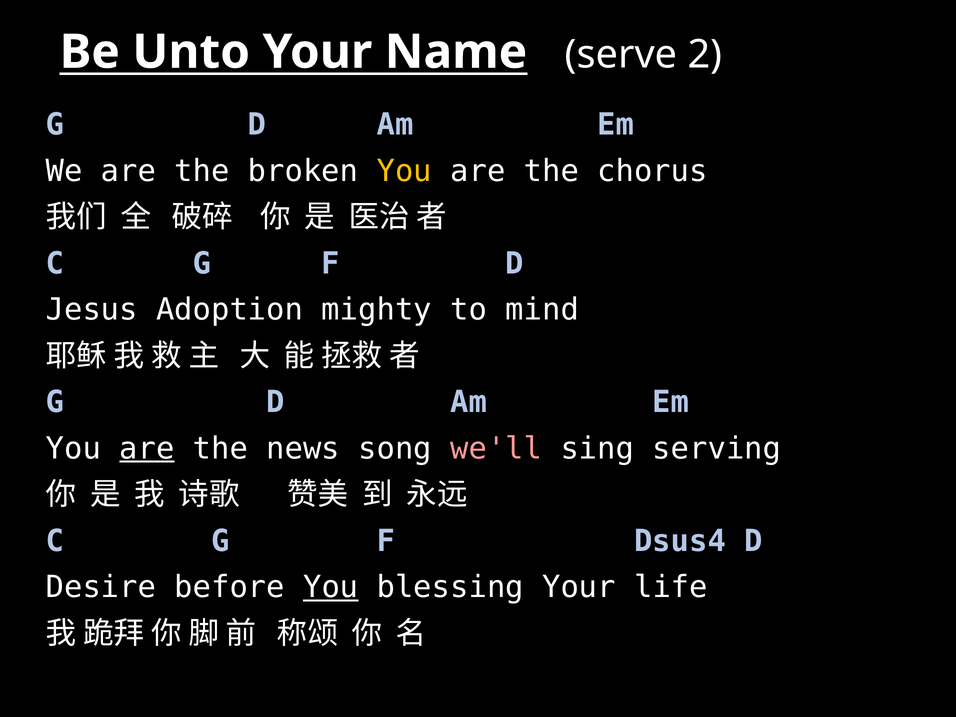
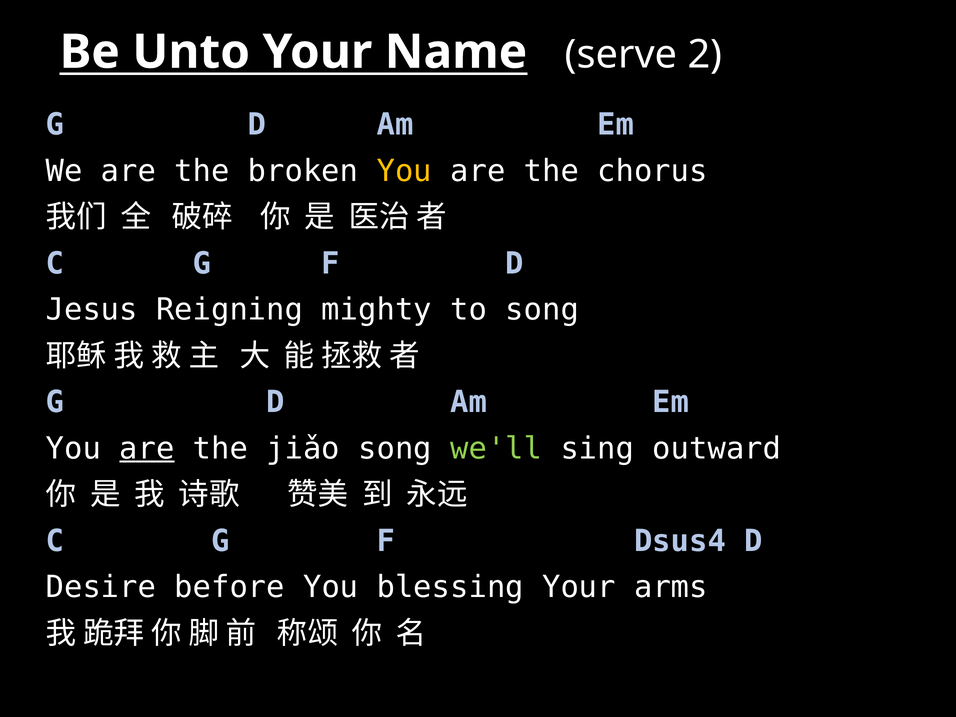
Adoption: Adoption -> Reigning (230, 310)
to mind: mind -> song (542, 310)
news: news -> jiǎo (303, 448)
we'll colour: pink -> light green (496, 448)
serving: serving -> outward (717, 448)
You underline: present -> none (331, 587)
life: life -> arms (671, 587)
